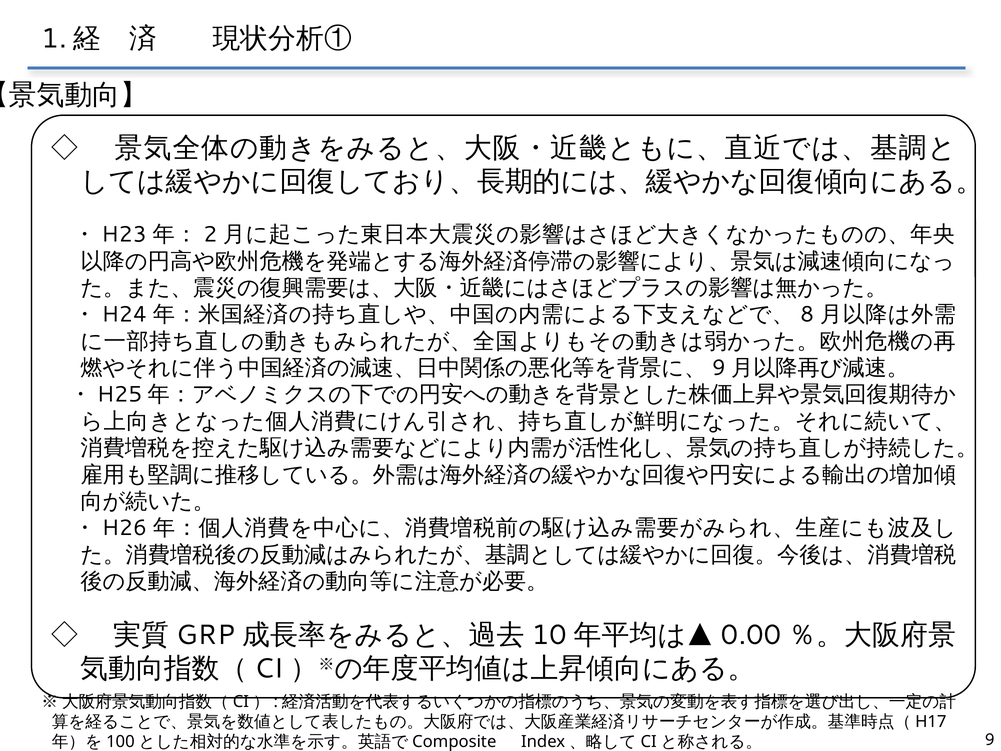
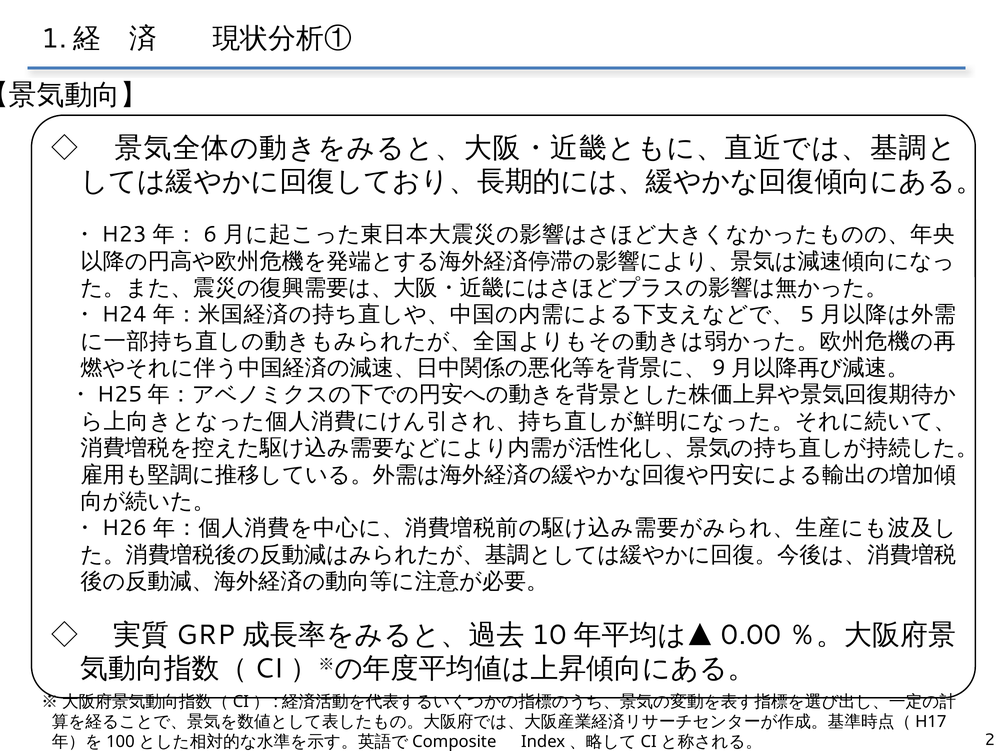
2: 2 -> 6 (210, 234)
8: 8 -> 5 (807, 314)
9: 9 -> 2 (990, 739)
